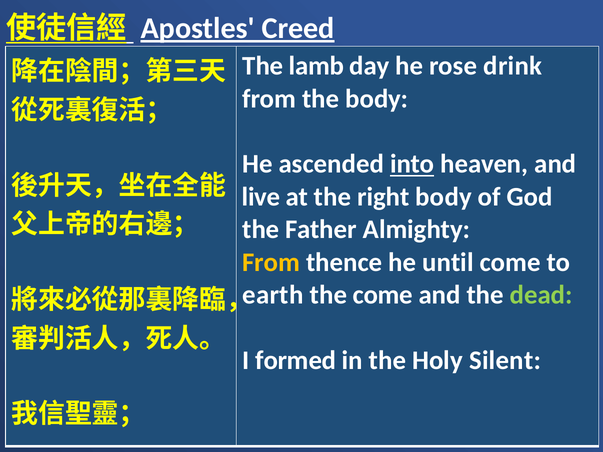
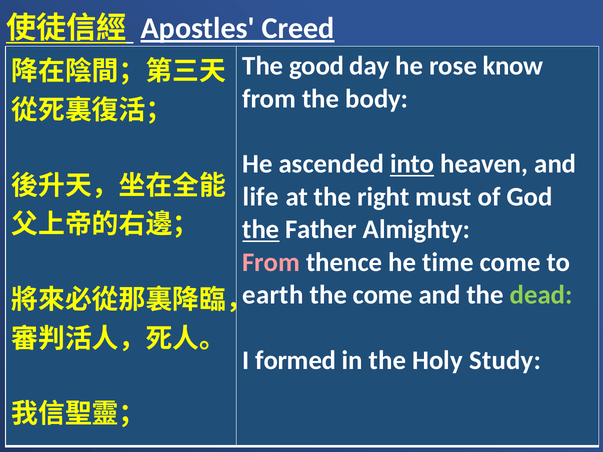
lamb: lamb -> good (317, 66)
drink: drink -> know (513, 66)
live: live -> life (261, 197)
right body: body -> must (444, 197)
the underline: none -> present (261, 230)
From colour: yellow -> pink (271, 263)
until: until -> time (448, 263)
Silent: Silent -> Study (505, 361)
